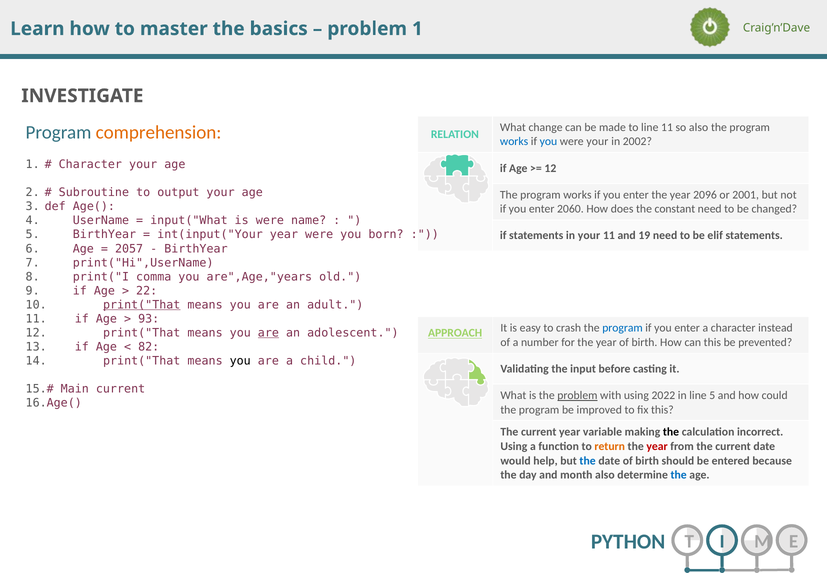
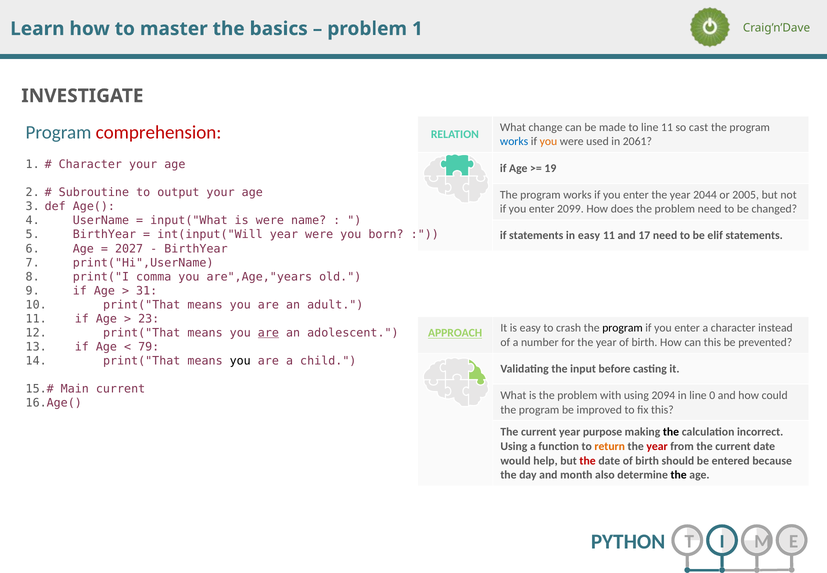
so also: also -> cast (699, 127)
comprehension colour: orange -> red (159, 132)
you colour: blue -> orange (548, 142)
were your: your -> used (597, 142)
2002: 2002 -> 2061 (637, 142)
12: 12 -> 19 (550, 168)
2096: 2096 -> 2044 (705, 195)
2001: 2001 -> 2005 (746, 195)
2060: 2060 -> 2099 (570, 209)
does the constant: constant -> problem (675, 209)
int(input("Your: int(input("Your -> int(input("Will (210, 234)
in your: your -> easy (589, 235)
19: 19 -> 17 (644, 235)
2057: 2057 -> 2027 (129, 248)
22: 22 -> 31 (147, 290)
print("That underline: present -> none (142, 304)
93: 93 -> 23 (149, 318)
program colour: blue -> black (622, 328)
82: 82 -> 79 (149, 346)
problem underline: present -> none (577, 395)
2022: 2022 -> 2094 (663, 395)
line 5: 5 -> 0 (712, 395)
variable: variable -> purpose (603, 432)
the colour: blue -> red (588, 460)
the colour: blue -> black (679, 475)
